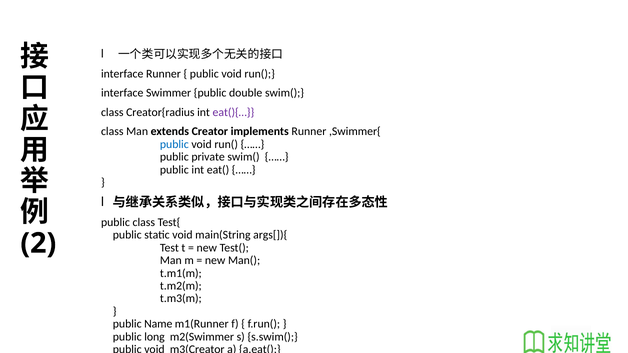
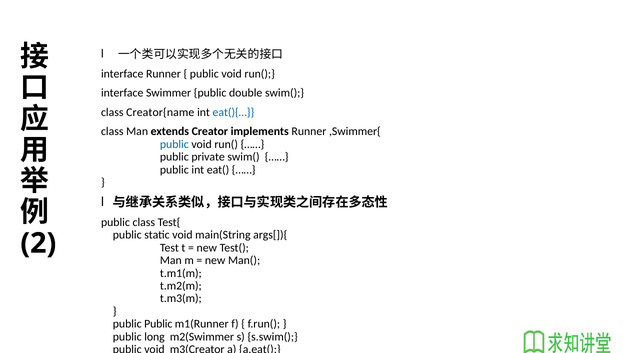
Creator{radius: Creator{radius -> Creator{name (160, 112)
eat(){… colour: purple -> blue (233, 112)
public Name: Name -> Public (158, 324)
